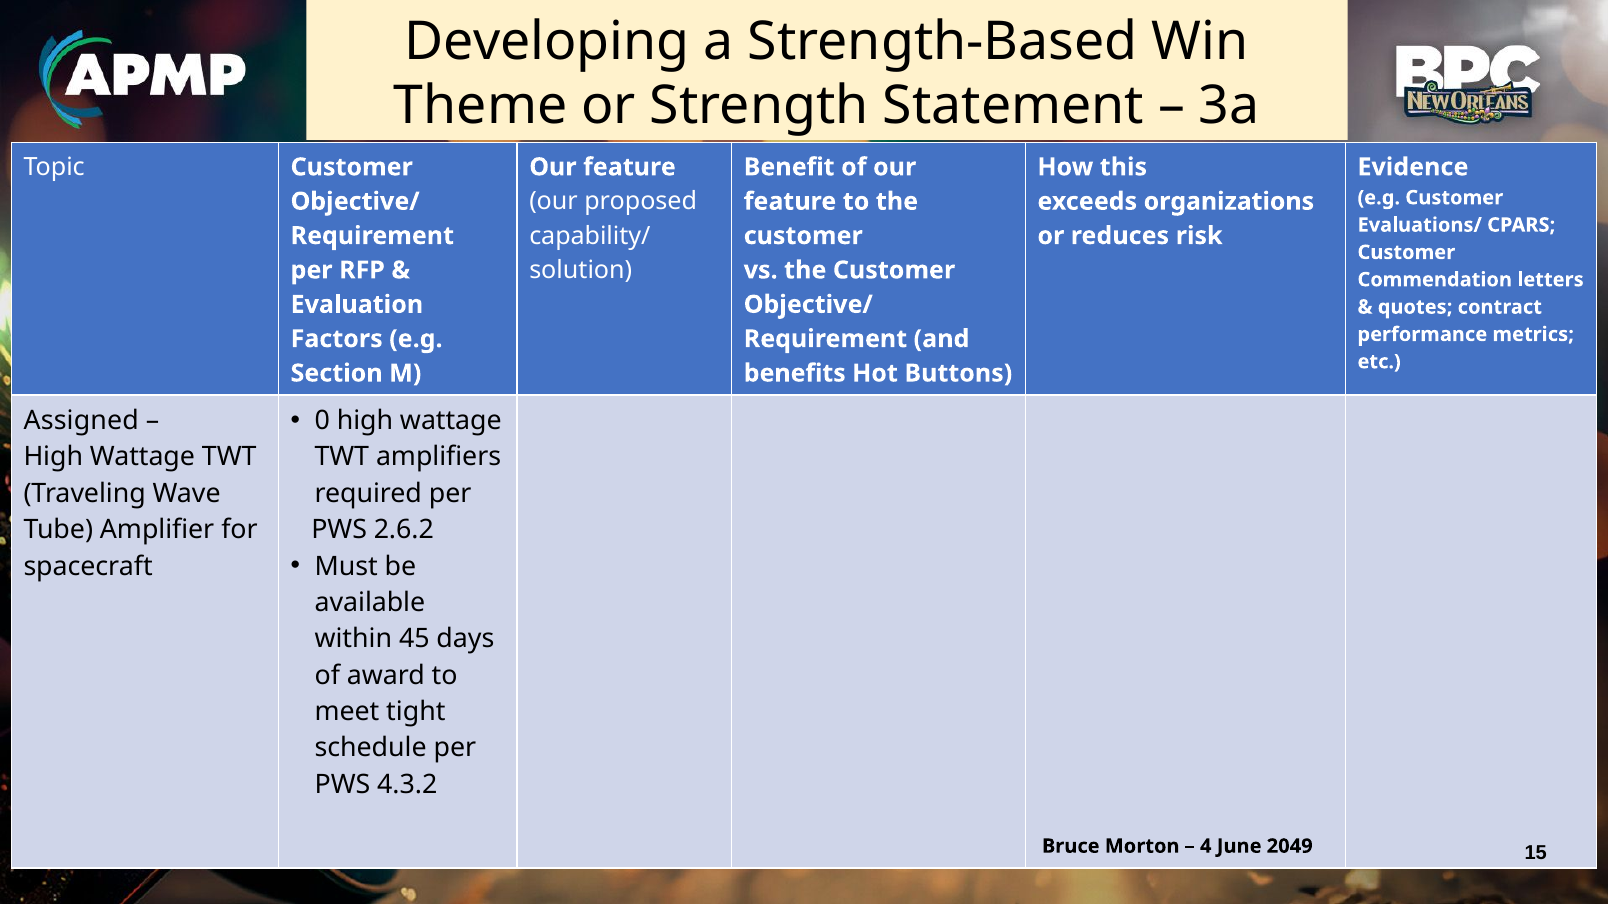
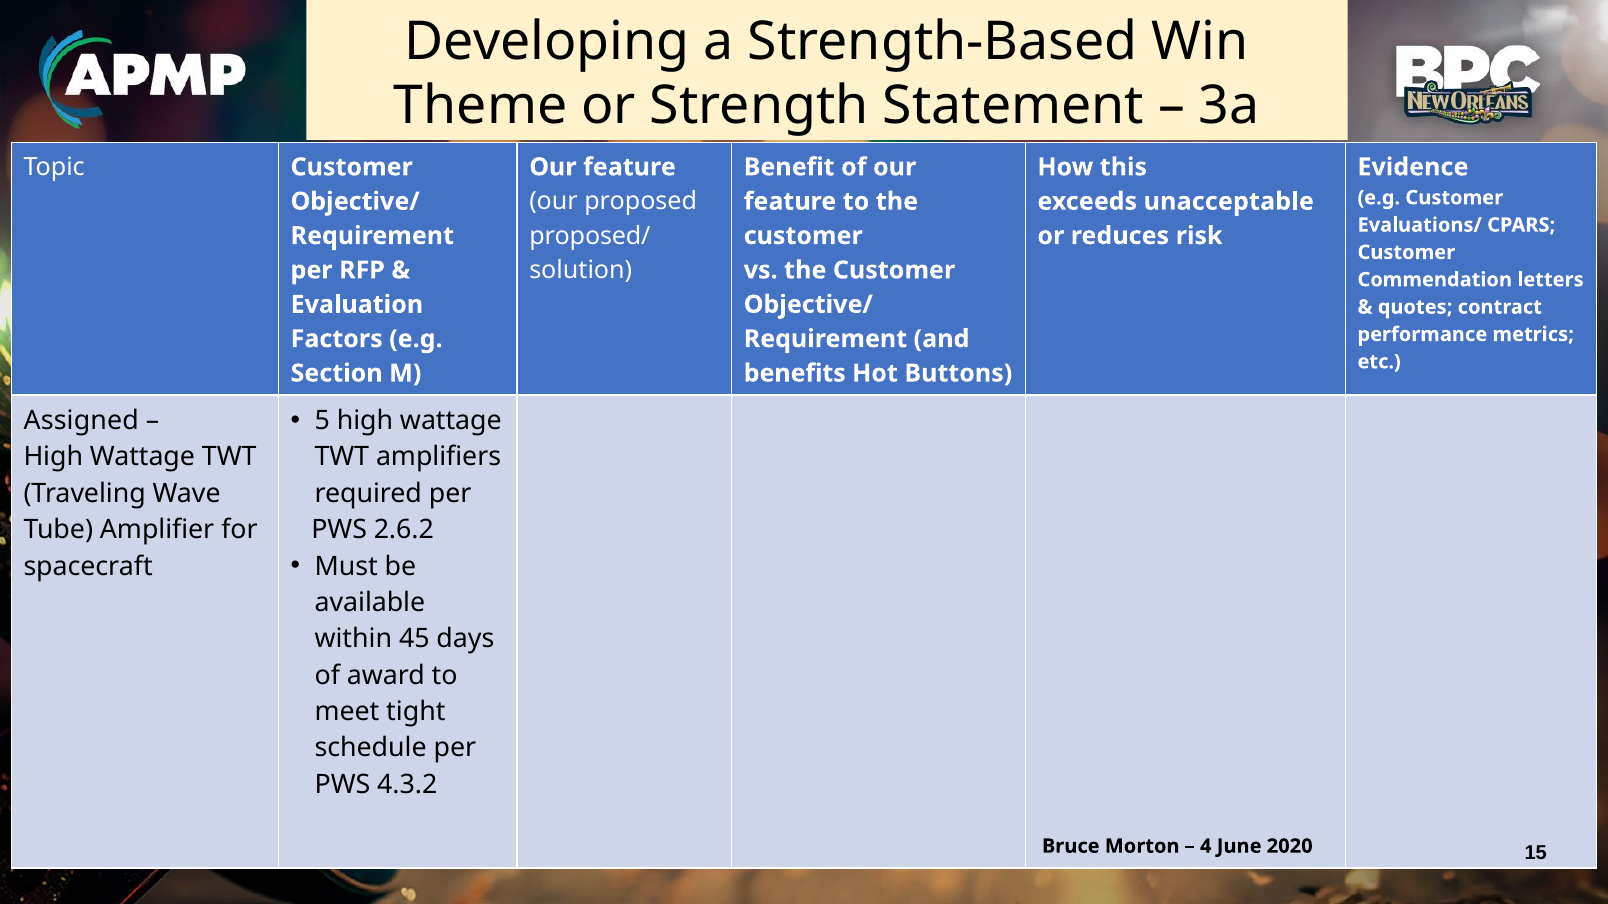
organizations: organizations -> unacceptable (1229, 202)
capability/: capability/ -> proposed/ (590, 236)
0: 0 -> 5 (322, 421)
2049: 2049 -> 2020 (1290, 847)
